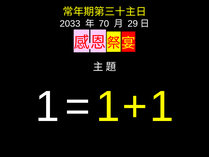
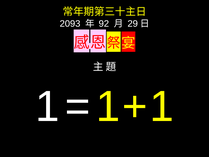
2033: 2033 -> 2093 (70, 24)
70: 70 -> 92 (104, 24)
